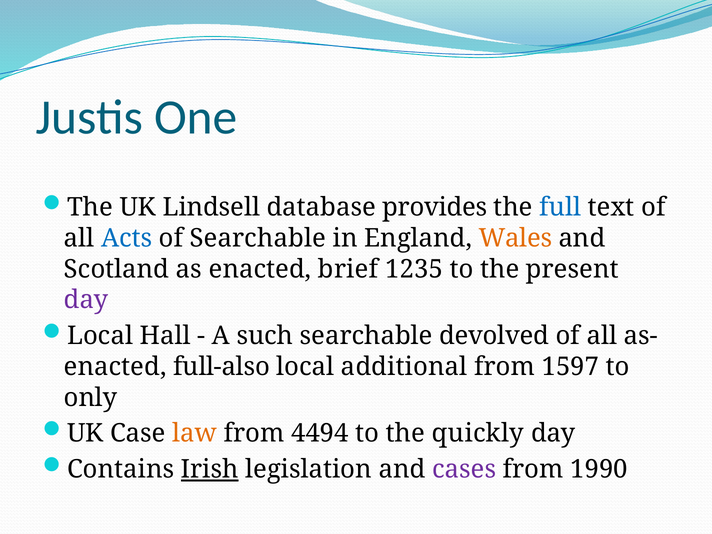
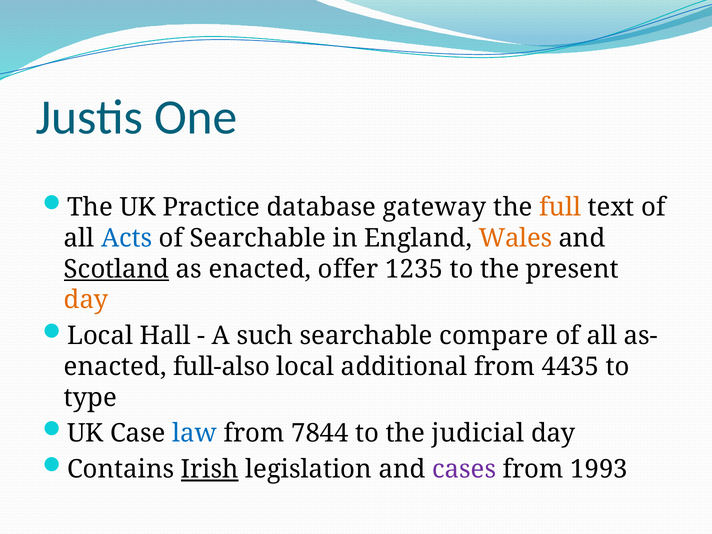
Lindsell: Lindsell -> Practice (211, 207)
provides: provides -> gateway (435, 207)
full colour: blue -> orange (560, 207)
Scotland underline: none -> present (117, 269)
brief: brief -> offer (348, 269)
day colour: purple -> orange (86, 300)
devolved: devolved -> compare (494, 336)
1597: 1597 -> 4435 (570, 367)
only: only -> type (90, 398)
law colour: orange -> blue (195, 433)
4494: 4494 -> 7844 (320, 433)
quickly: quickly -> judicial (478, 433)
1990: 1990 -> 1993 (599, 469)
